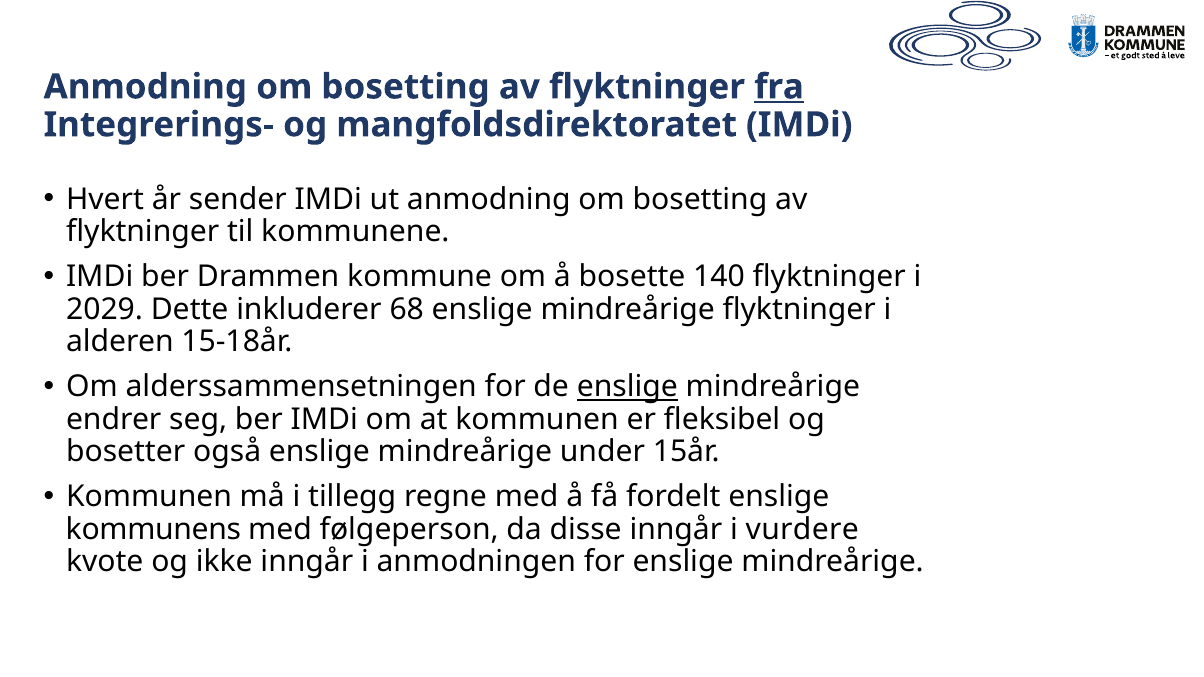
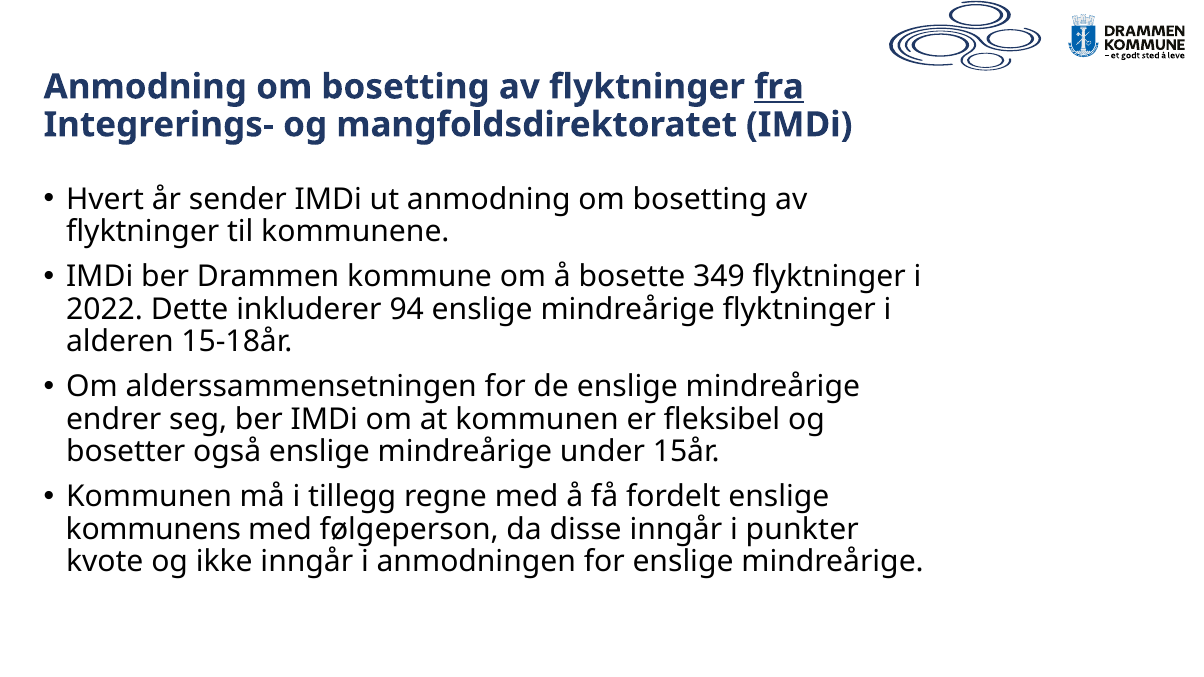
140: 140 -> 349 (719, 277)
2029: 2029 -> 2022 (105, 309)
68: 68 -> 94 (407, 309)
enslige underline: present -> none (627, 387)
vurdere: vurdere -> punkter (802, 529)
